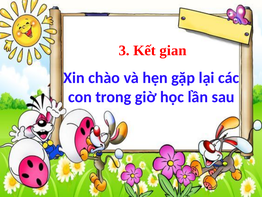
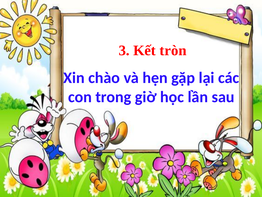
gian: gian -> tròn (173, 50)
